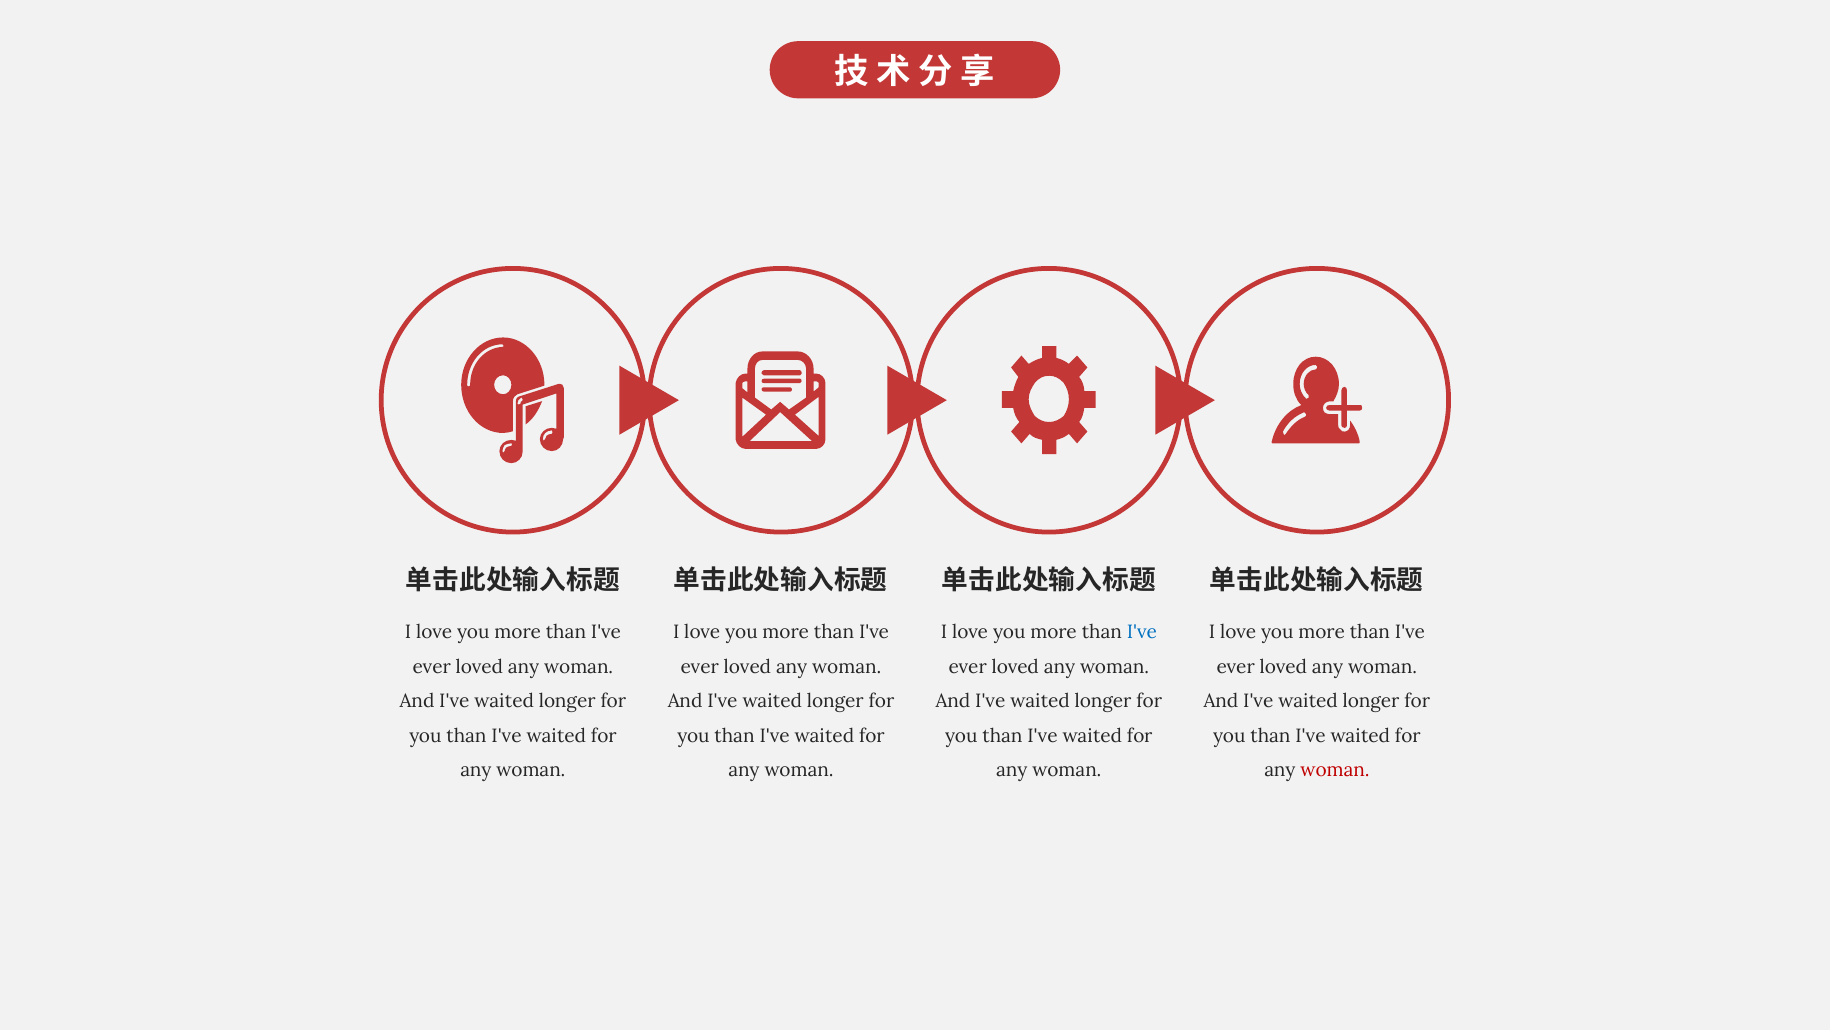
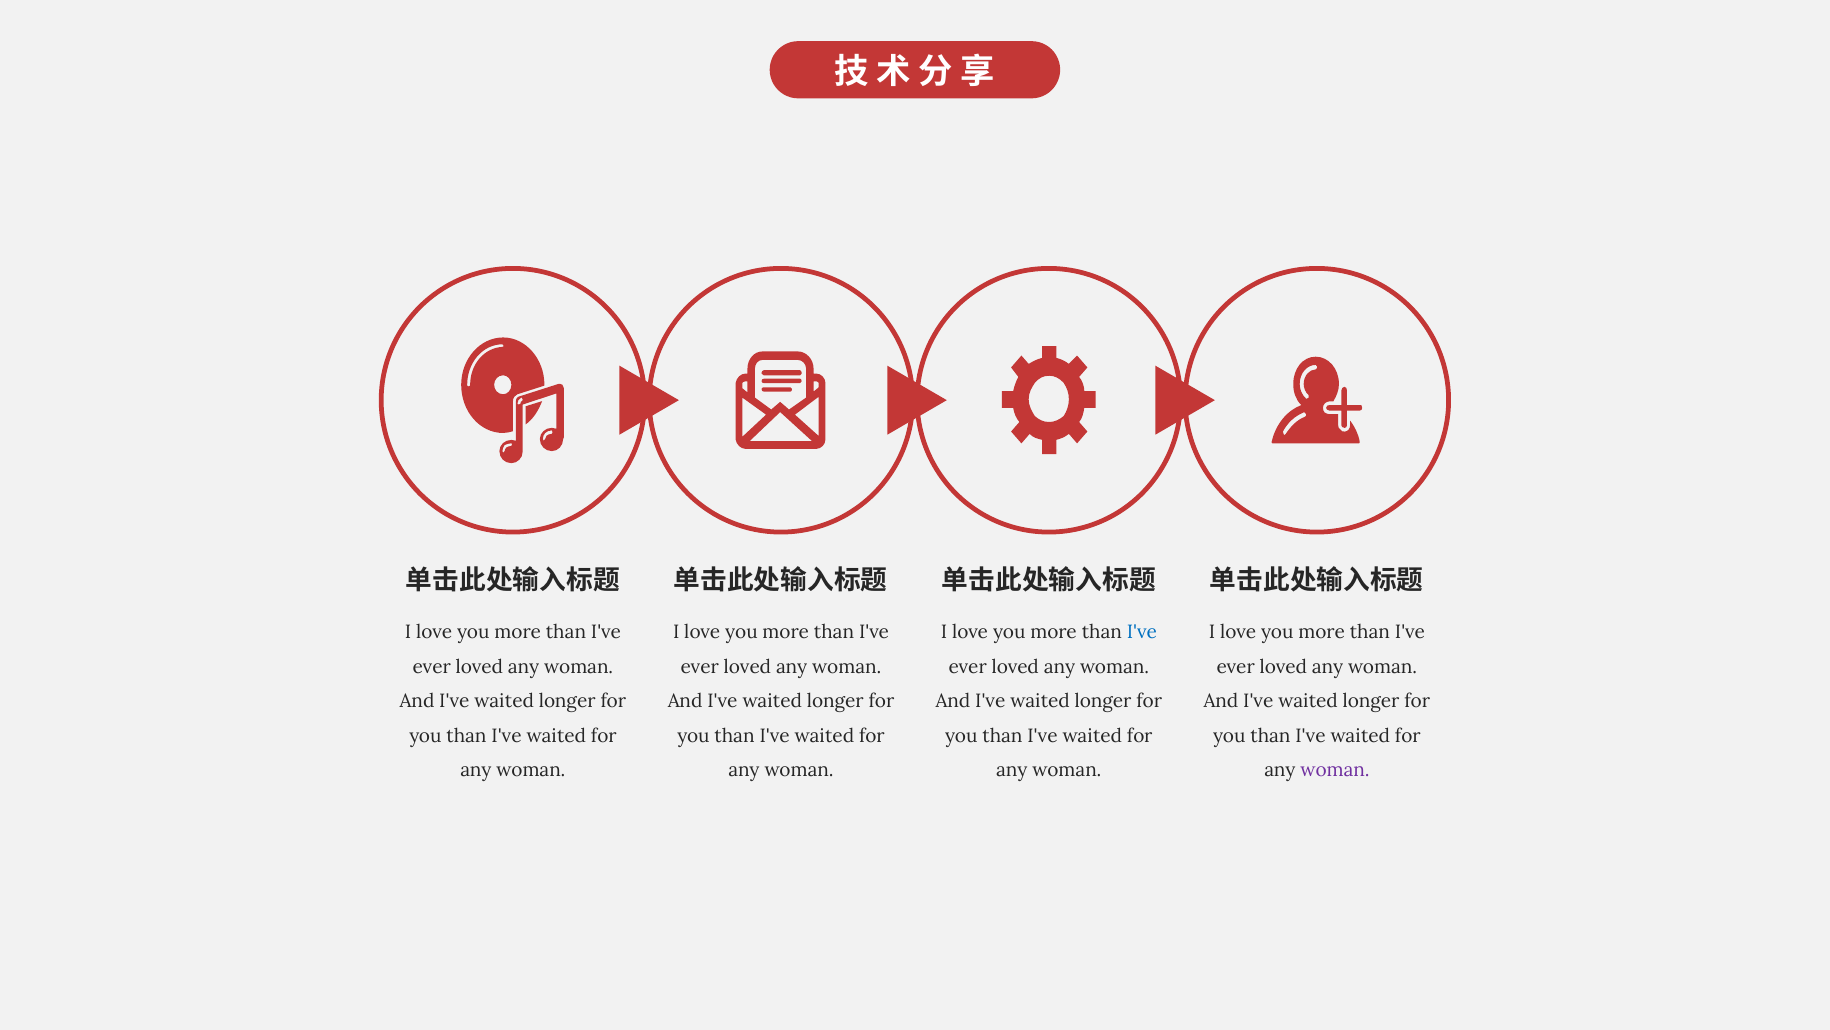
woman colour: red -> purple (1335, 770)
